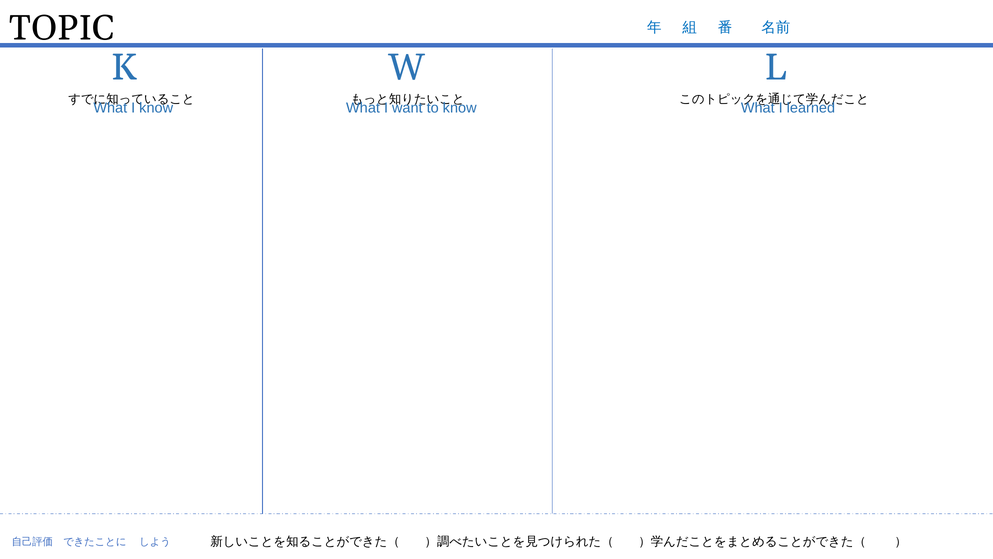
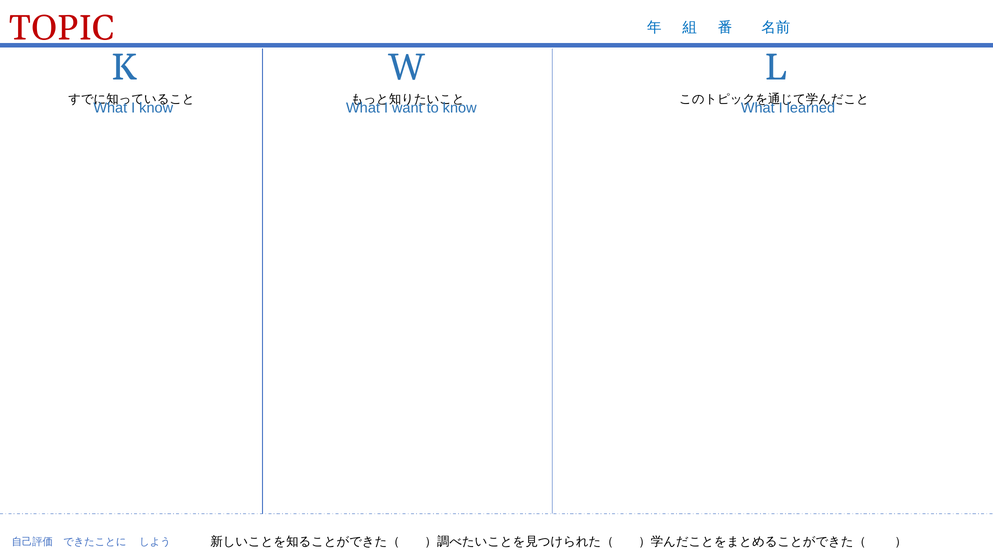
TOPIC colour: black -> red (62, 28)
